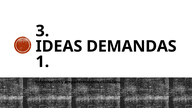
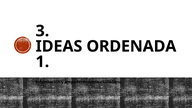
DEMANDAS: DEMANDAS -> ORDENADA (131, 46)
